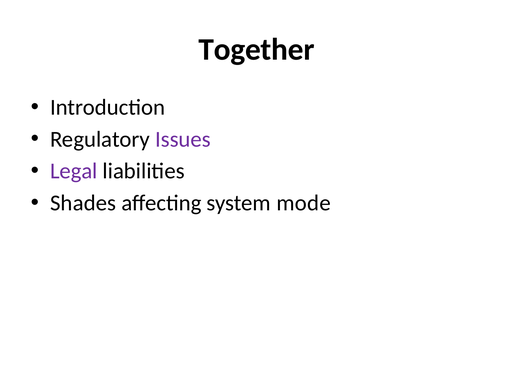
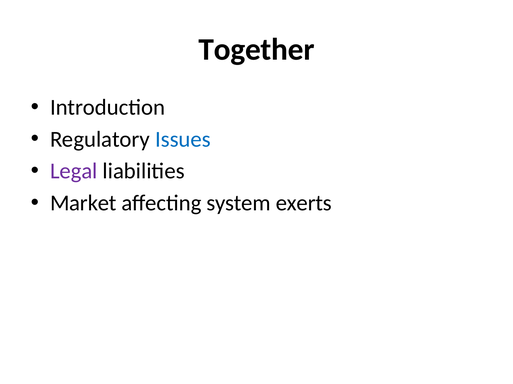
Issues colour: purple -> blue (183, 140)
Shades: Shades -> Market (83, 203)
mode: mode -> exerts (304, 203)
